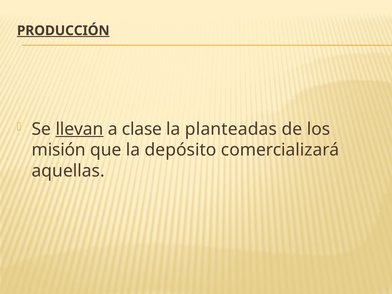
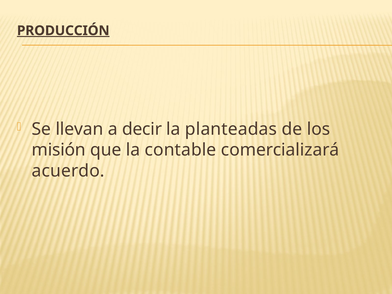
llevan underline: present -> none (79, 129)
clase: clase -> decir (142, 129)
depósito: depósito -> contable (181, 150)
aquellas: aquellas -> acuerdo (68, 171)
